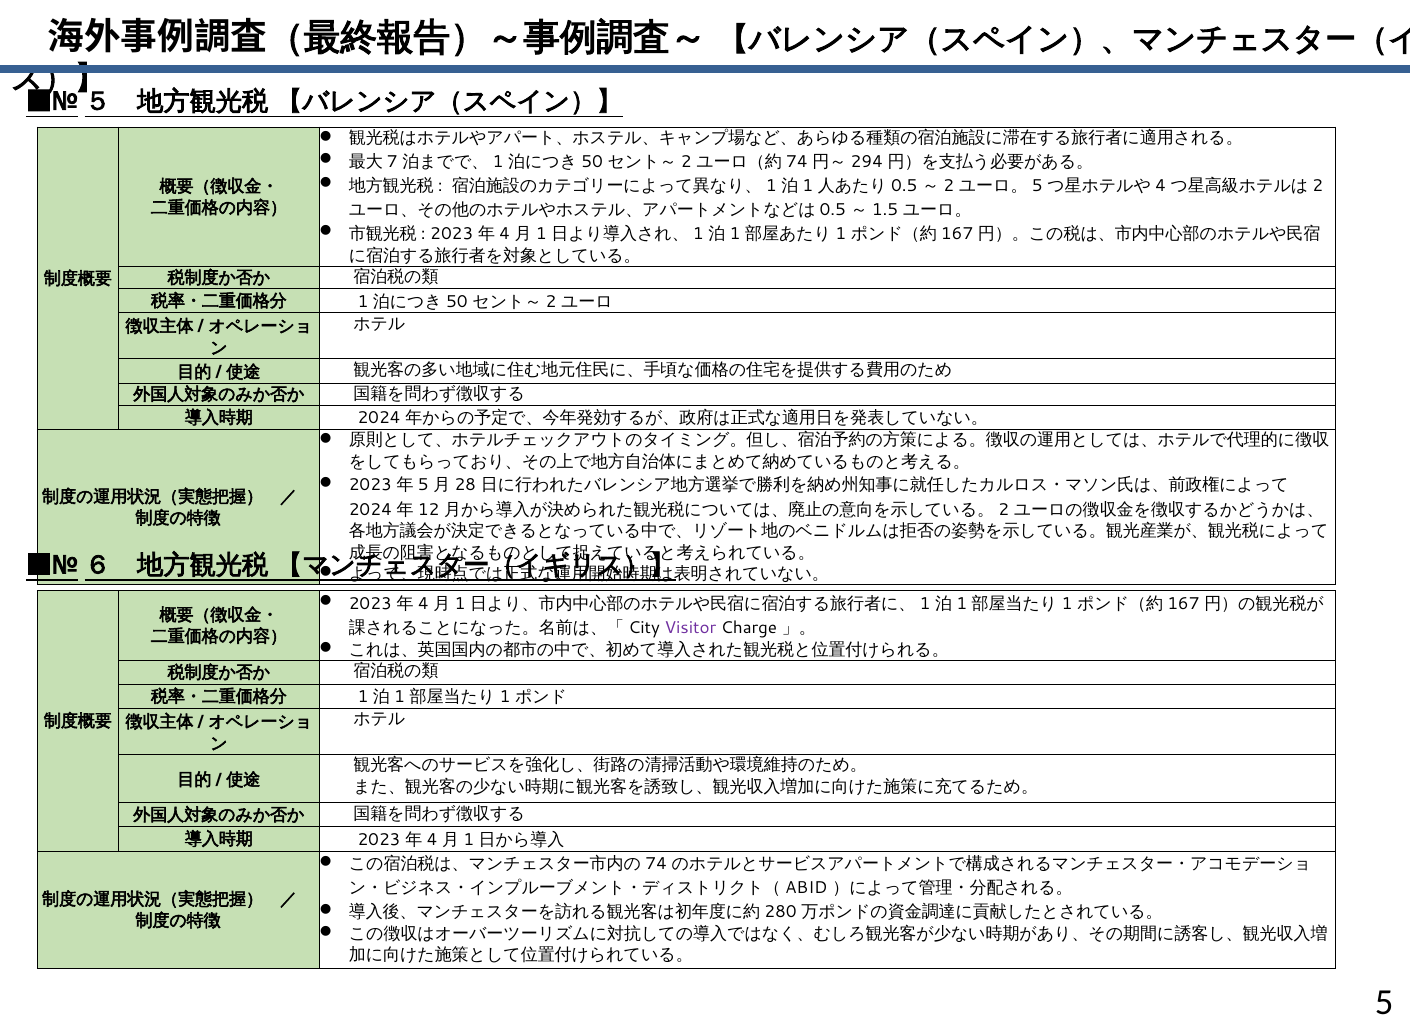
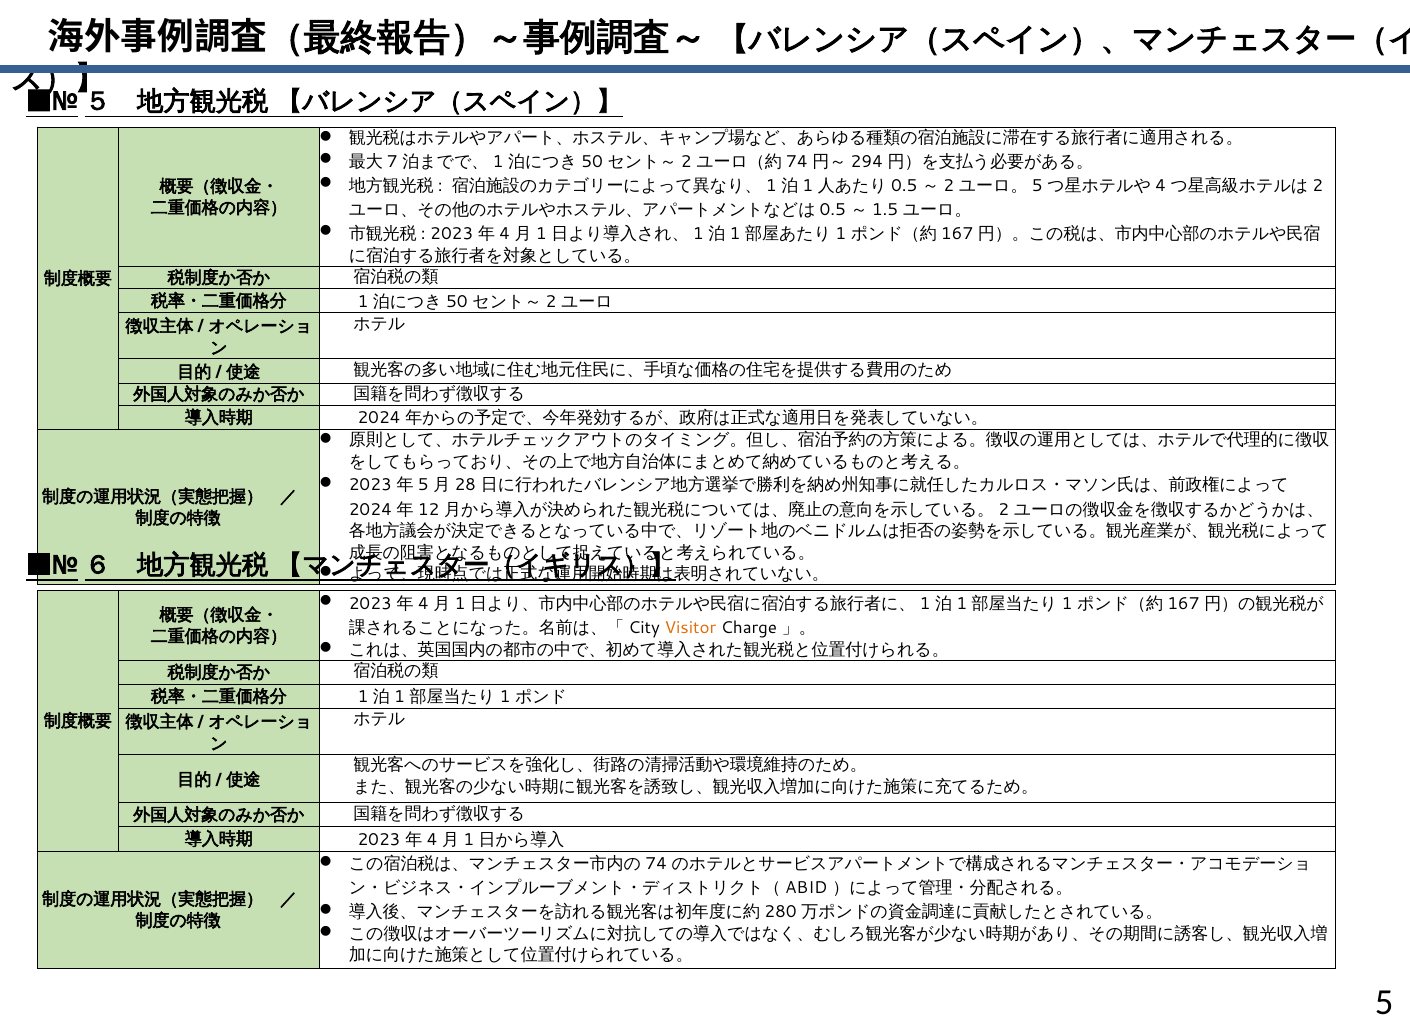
Visitor colour: purple -> orange (690, 628)
